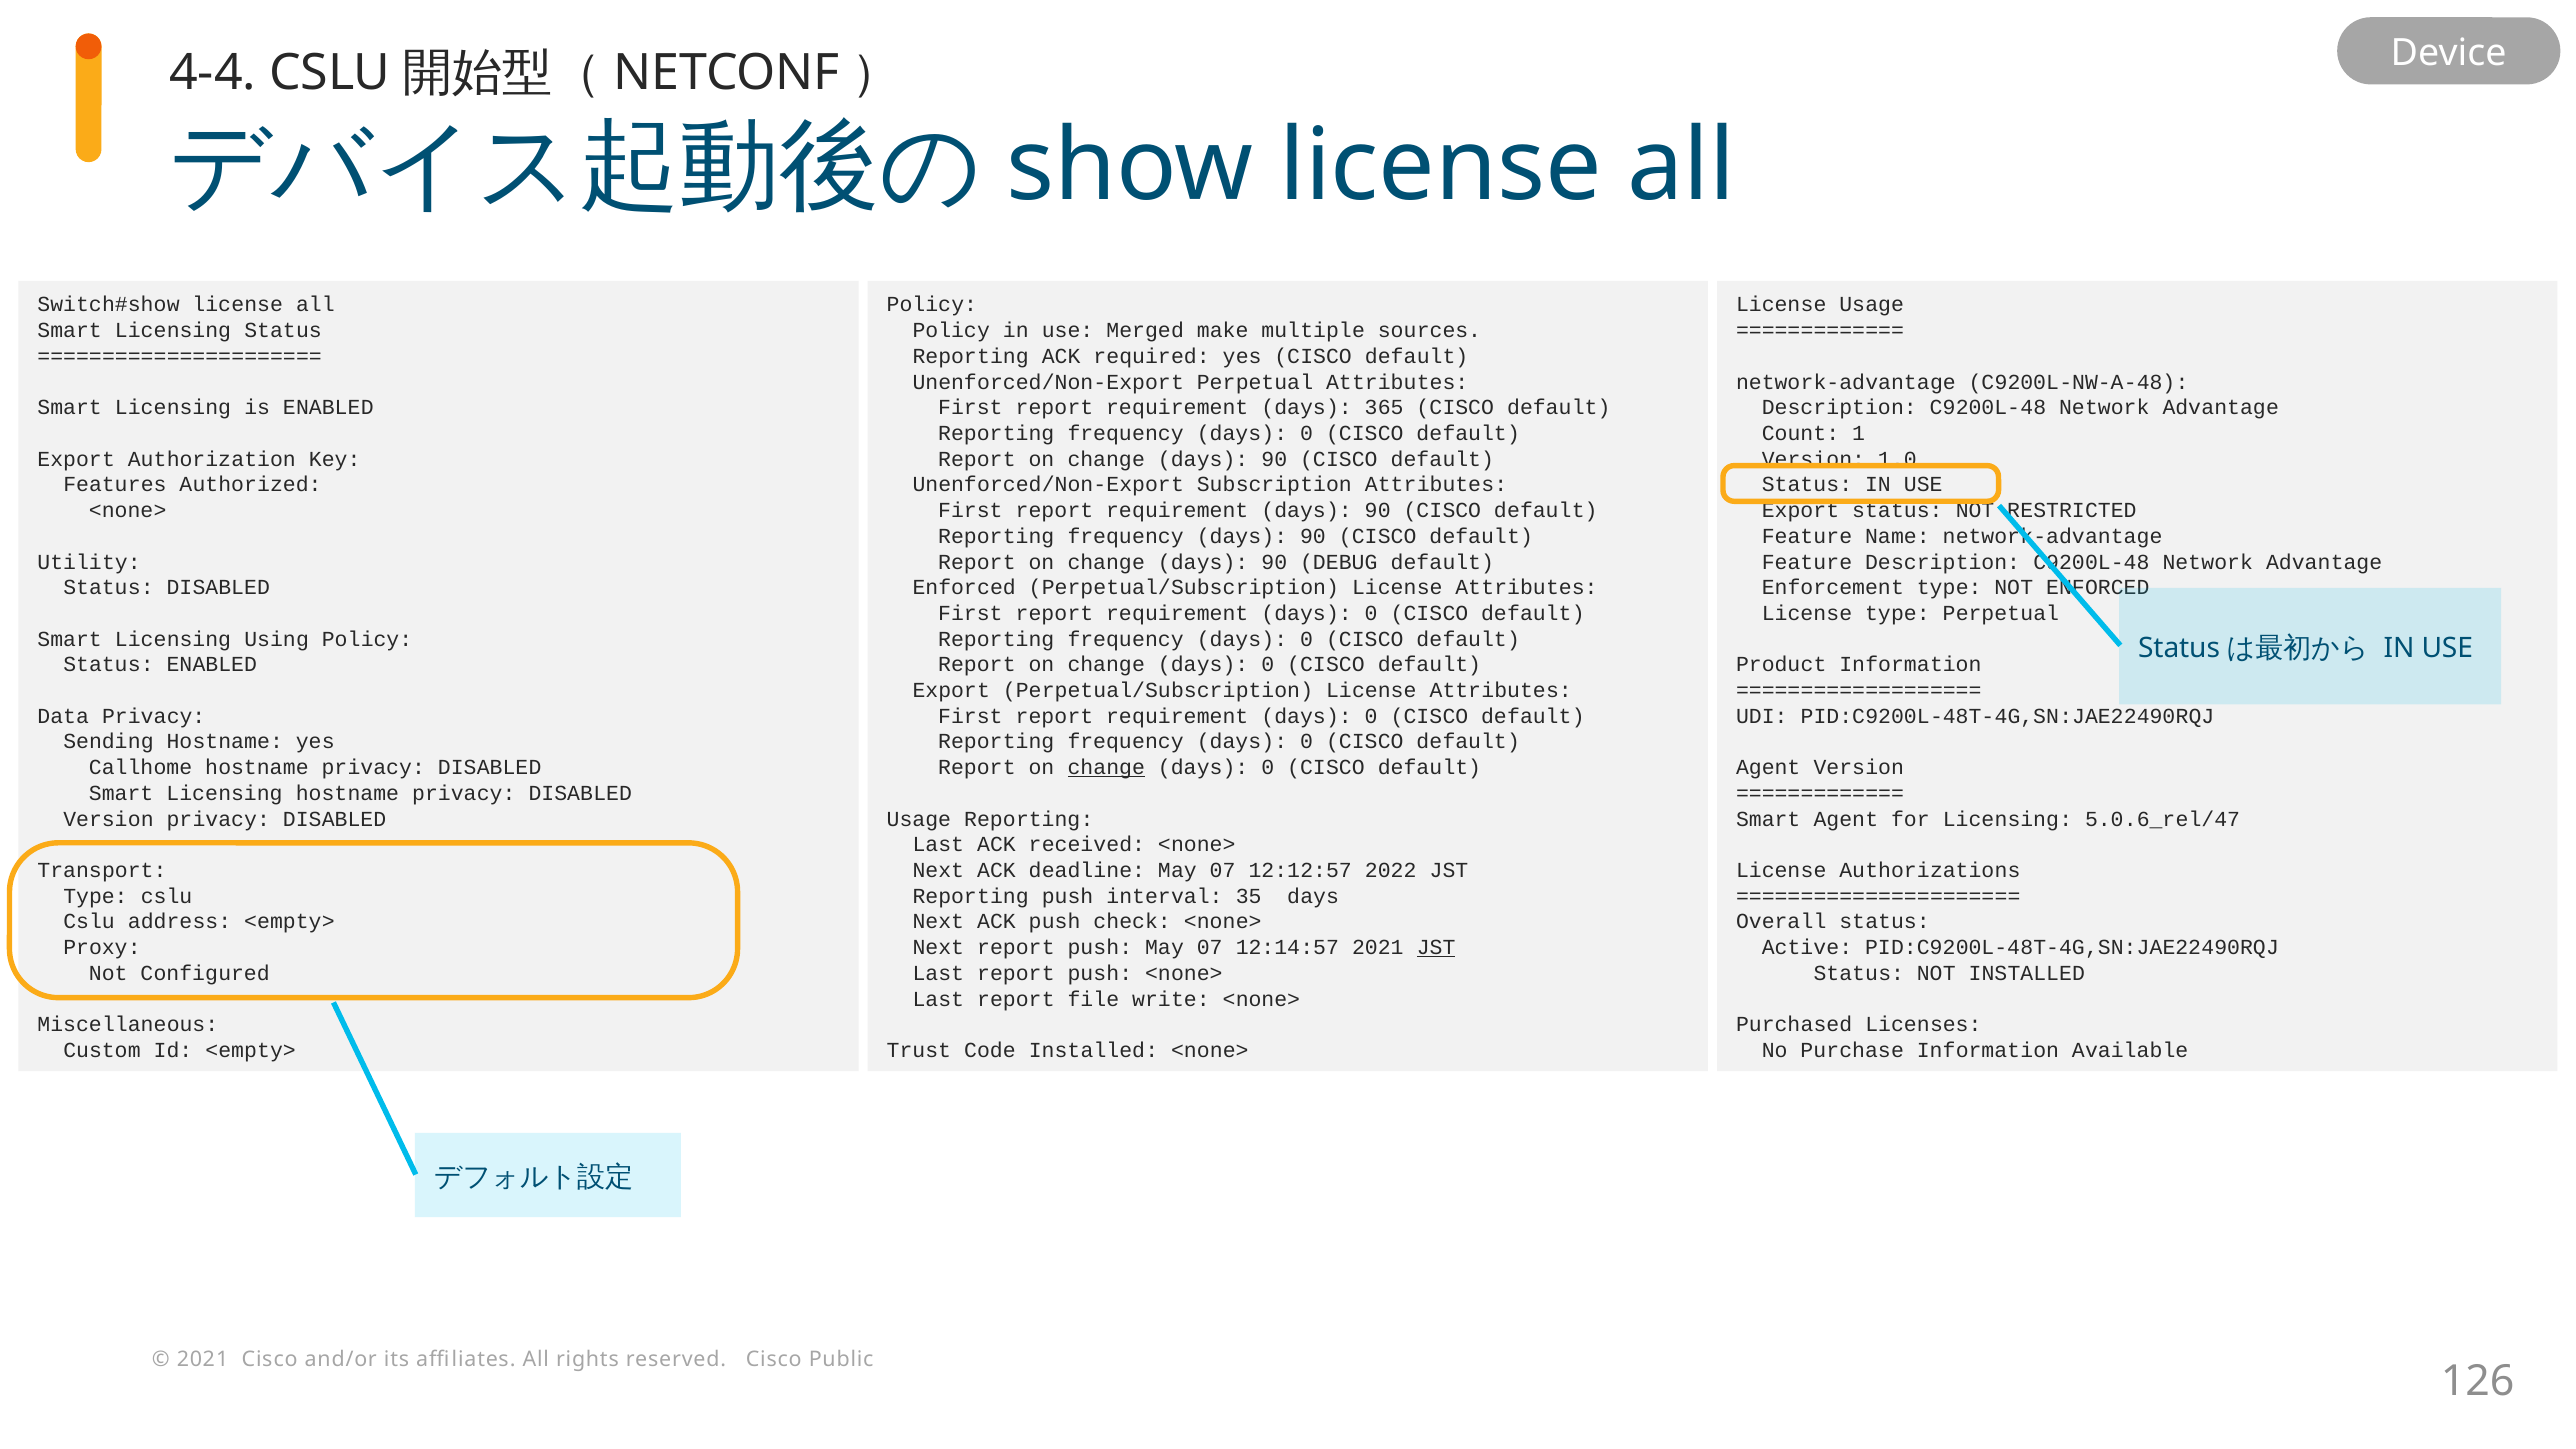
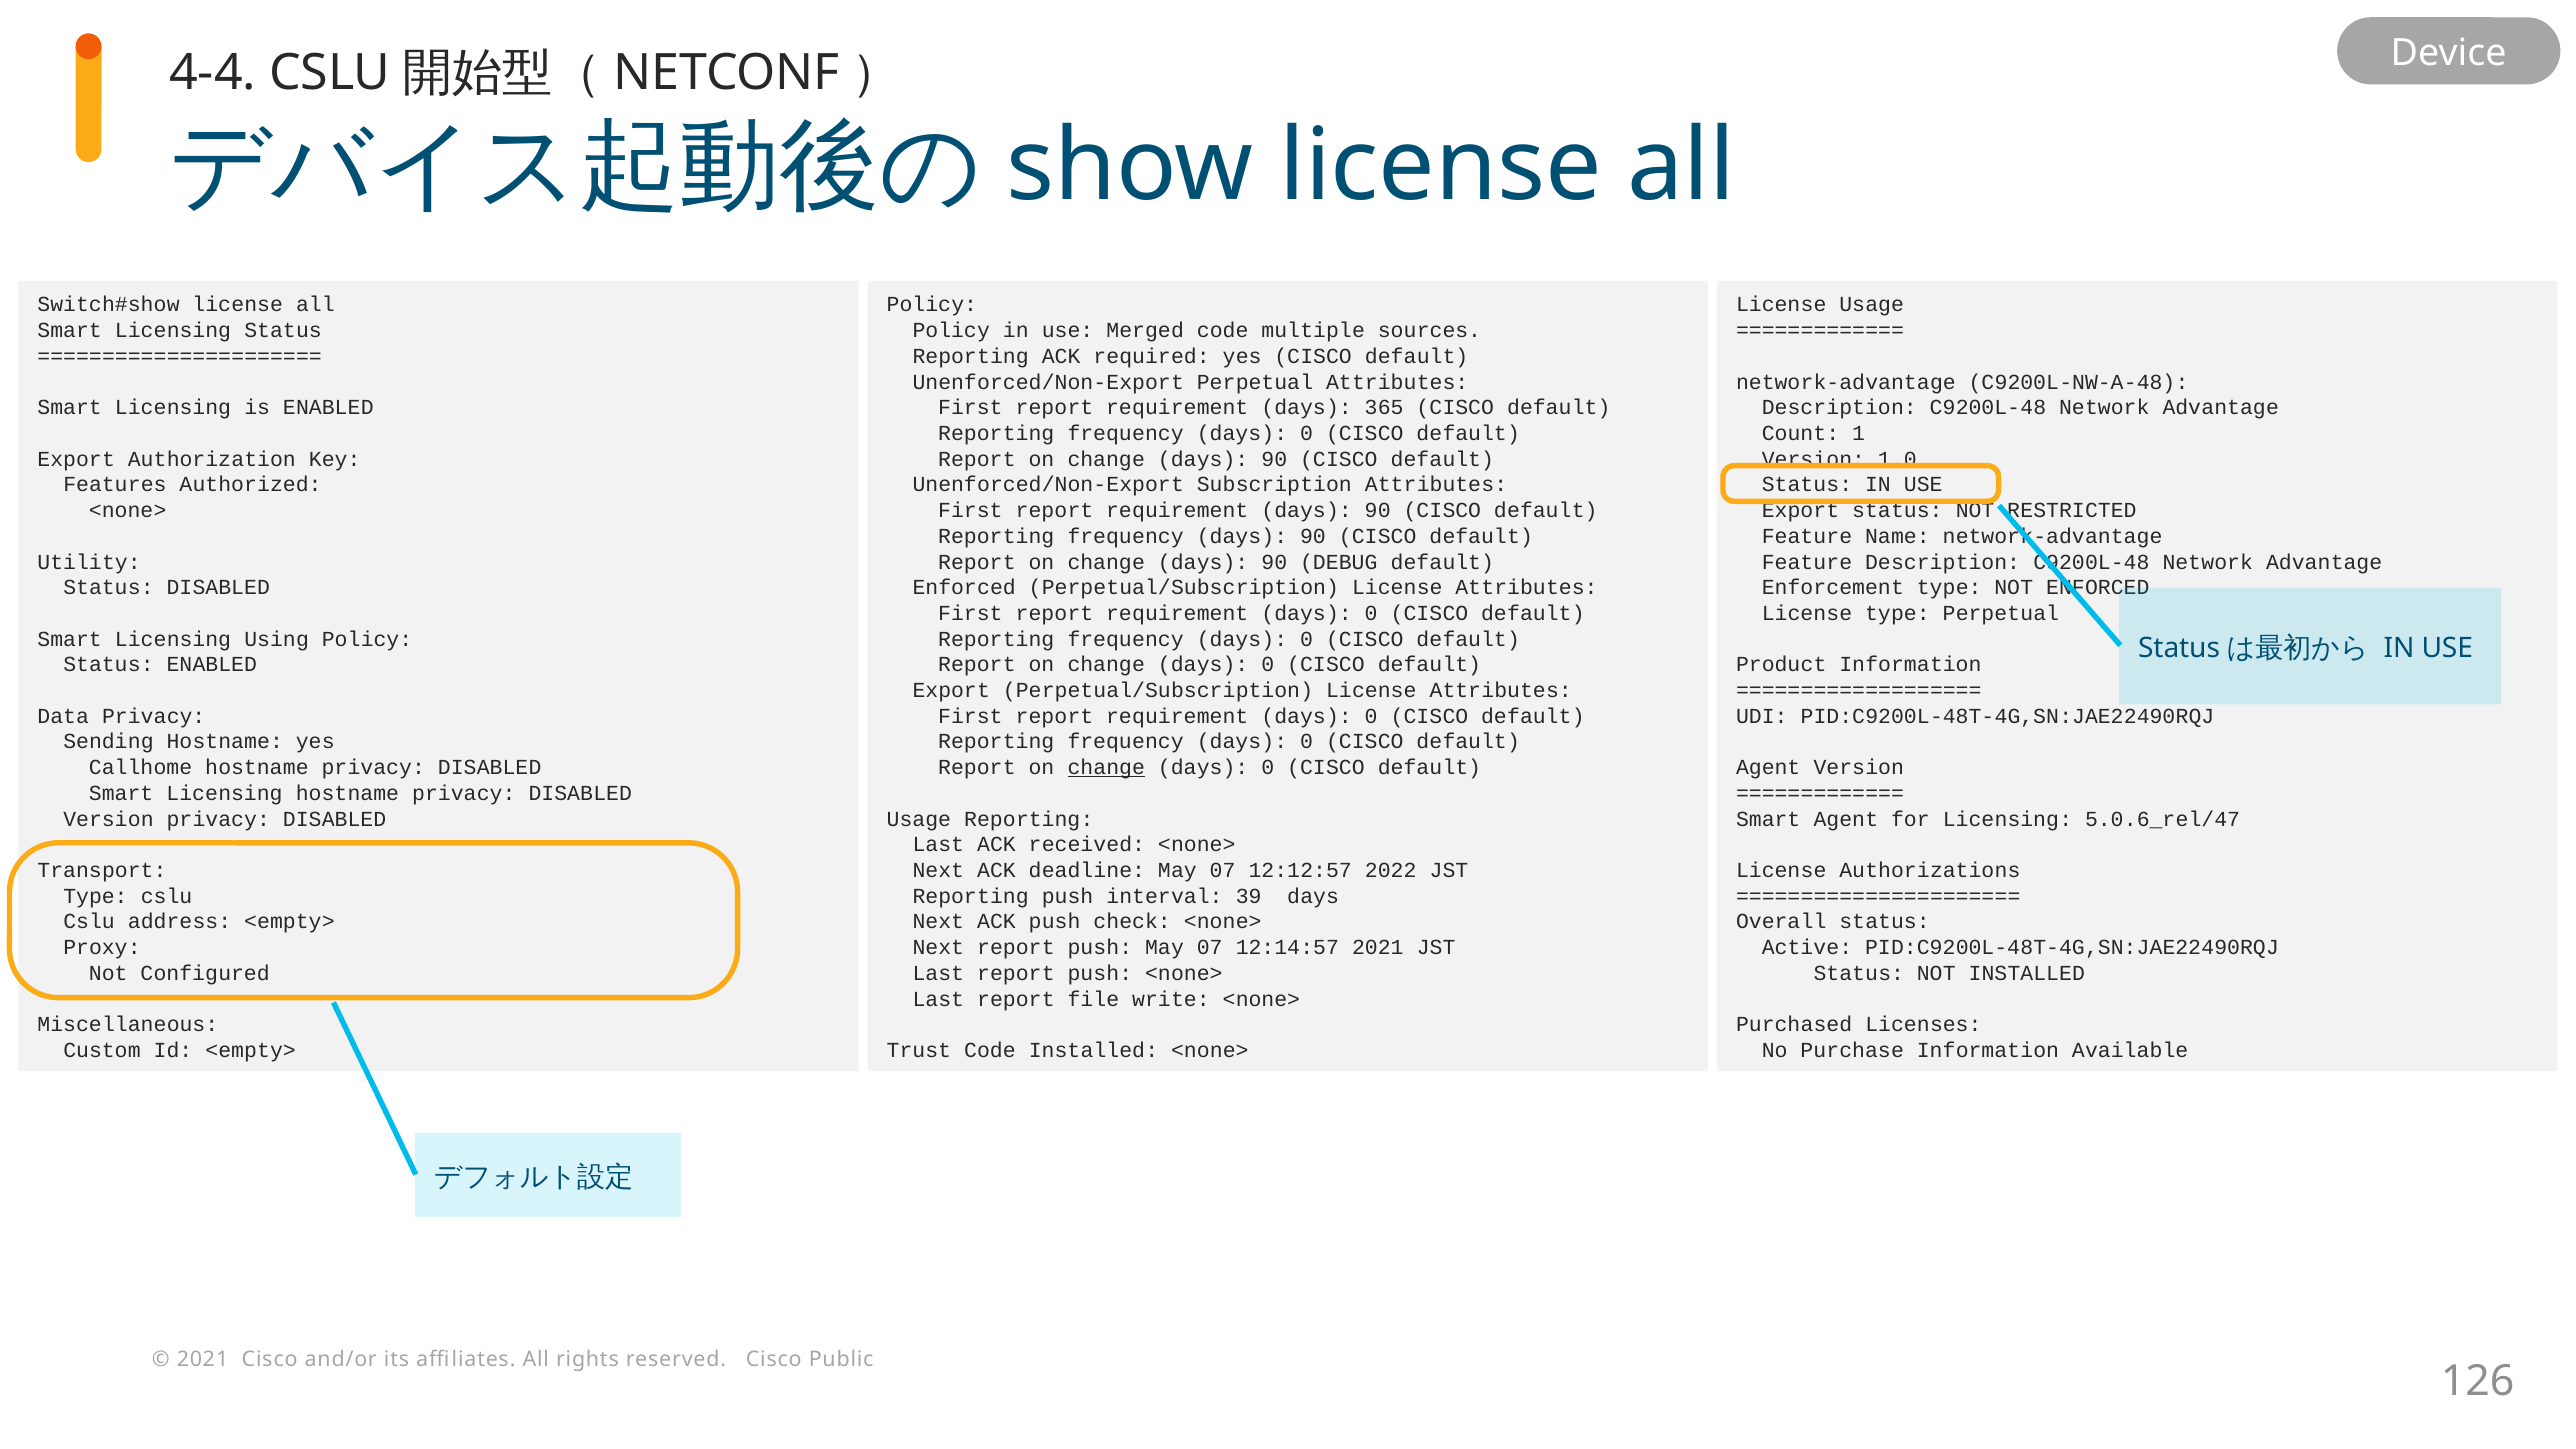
Merged make: make -> code (1223, 331)
35: 35 -> 39 (1249, 896)
JST underline: present -> none (1436, 948)
